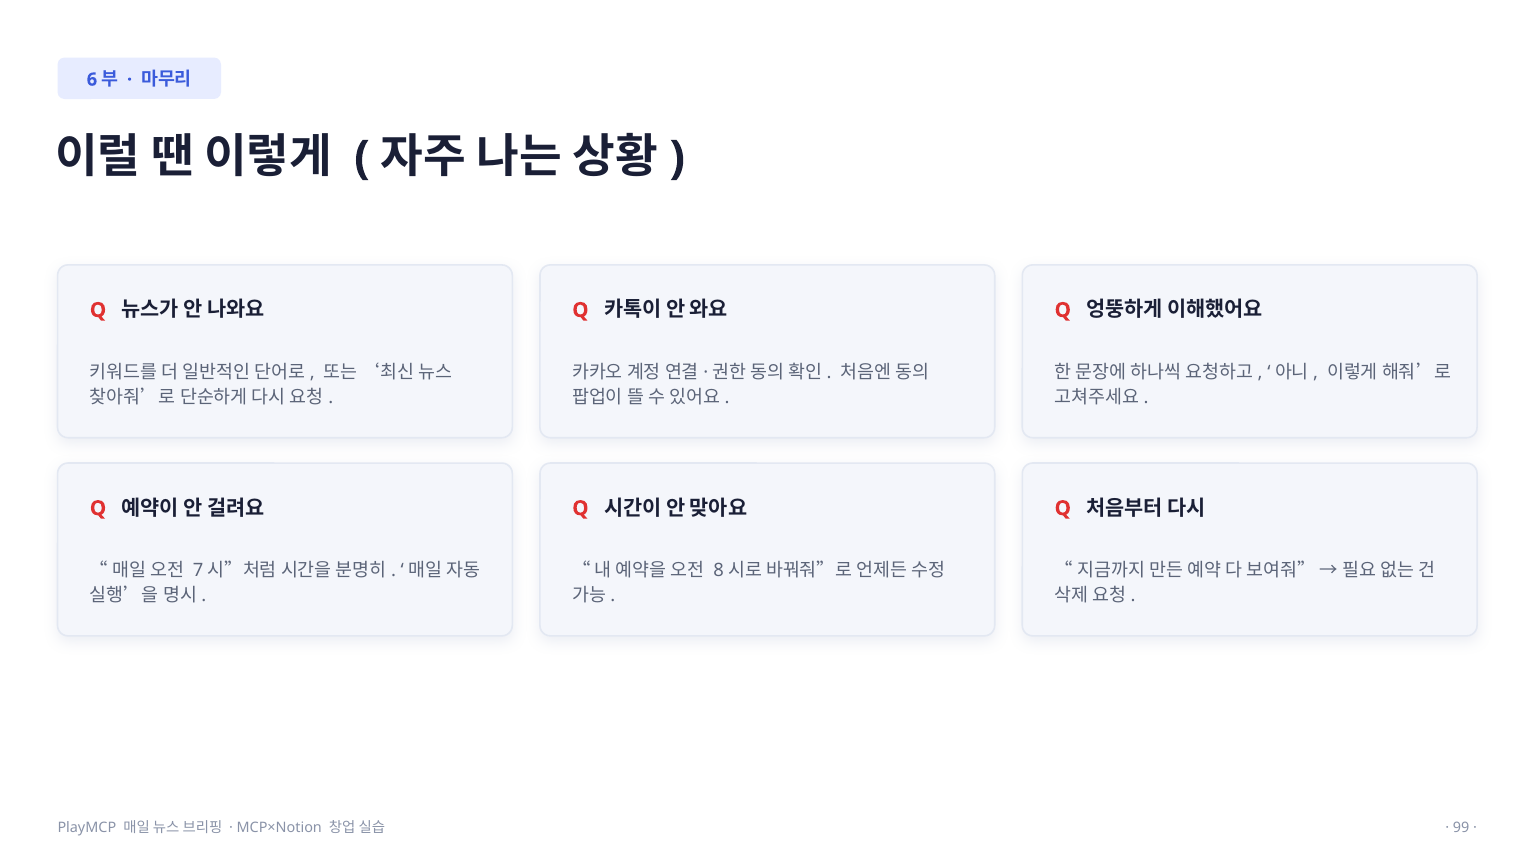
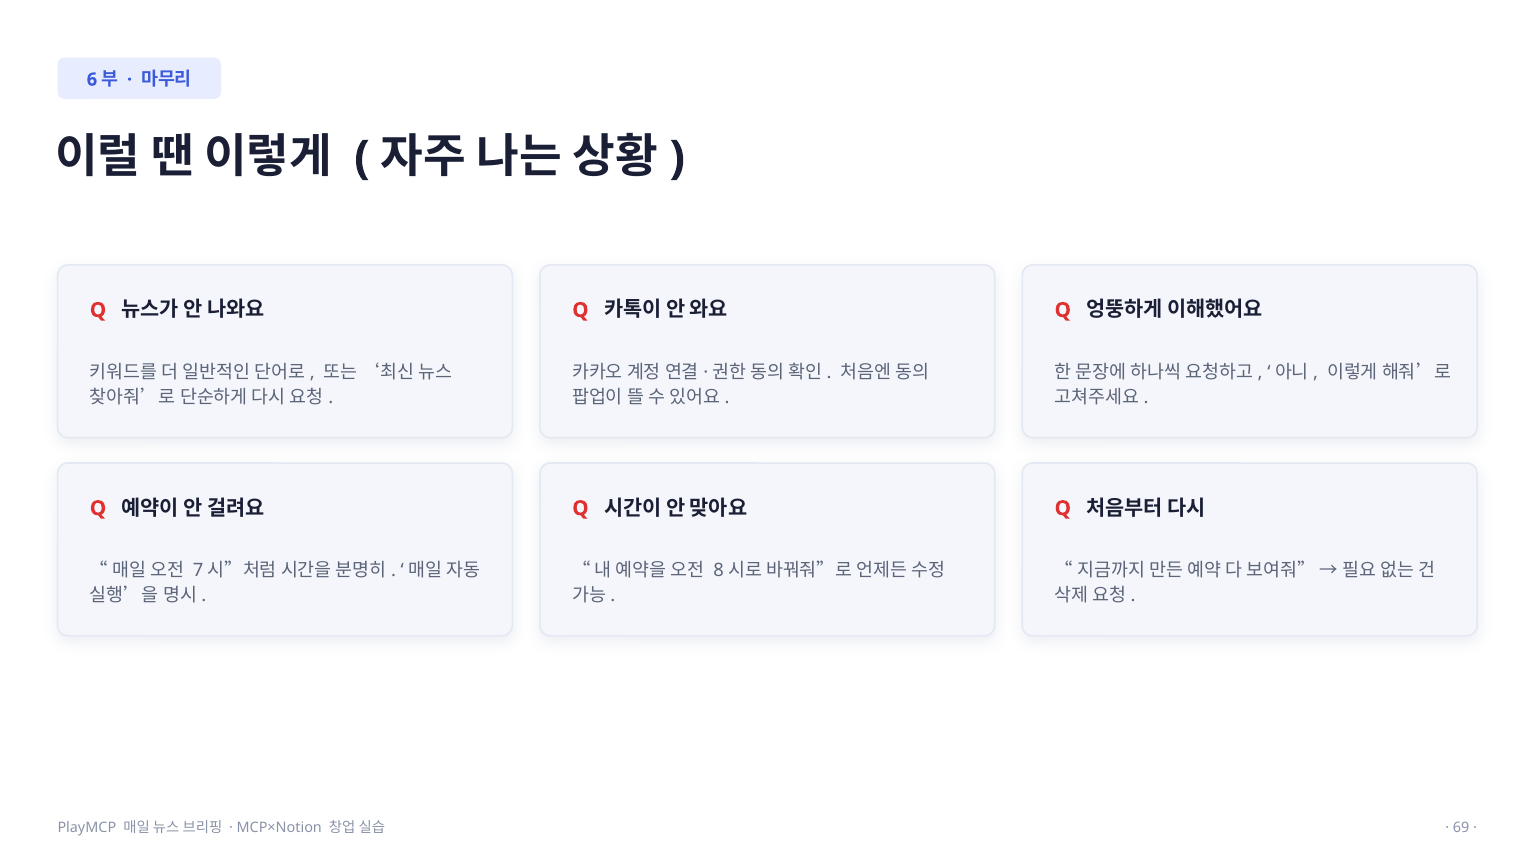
99: 99 -> 69 (1461, 828)
